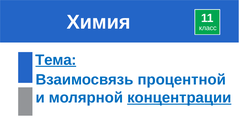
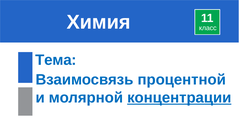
Тема underline: present -> none (56, 60)
